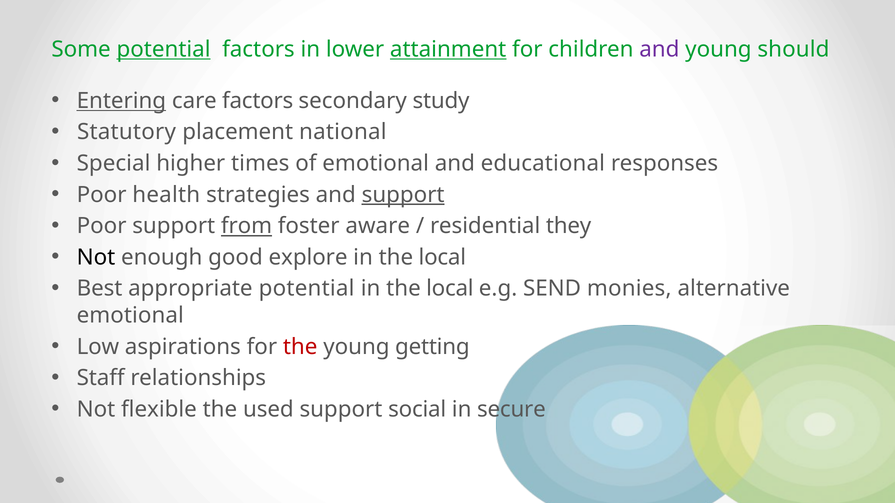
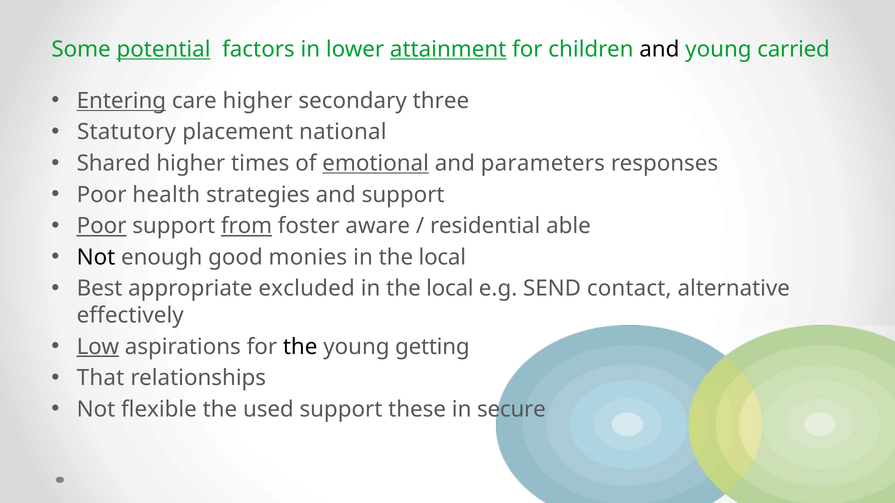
and colour: purple -> black (659, 49)
should: should -> carried (794, 49)
care factors: factors -> higher (257, 101)
study: study -> three (441, 101)
Special: Special -> Shared (114, 164)
emotional underline: none -> present (376, 164)
educational: educational -> parameters (543, 164)
support underline: present -> none (403, 195)
Poor underline: none -> present (102, 226)
they: they -> able (568, 226)
explore: explore -> monies (308, 257)
appropriate potential: potential -> excluded (307, 289)
monies: monies -> contact (629, 289)
emotional: emotional -> effectively (130, 316)
Low underline: none -> present (98, 347)
the colour: red -> black (300, 347)
Staff: Staff -> That (101, 378)
social: social -> these (417, 410)
